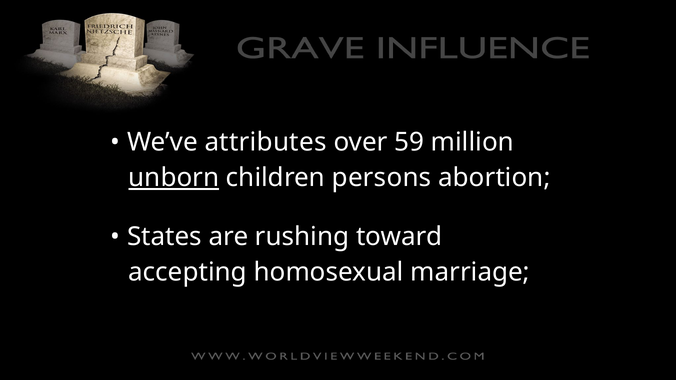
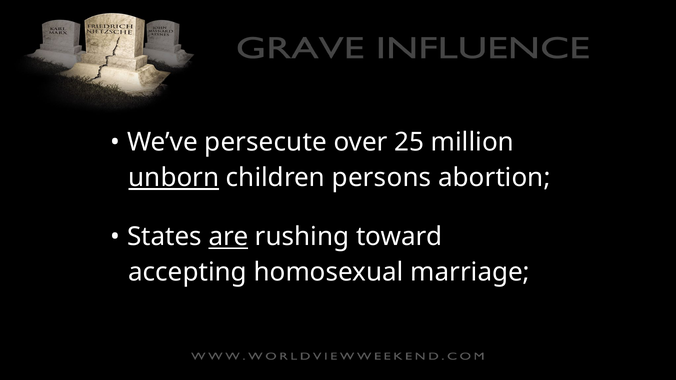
attributes: attributes -> persecute (266, 142)
59: 59 -> 25 (409, 142)
are underline: none -> present (229, 237)
